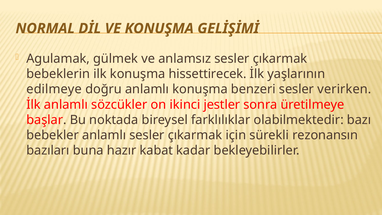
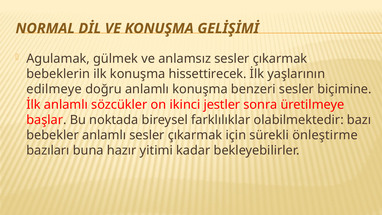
verirken: verirken -> biçimine (344, 89)
rezonansın: rezonansın -> önleştirme (325, 135)
kabat: kabat -> yitimi (156, 150)
